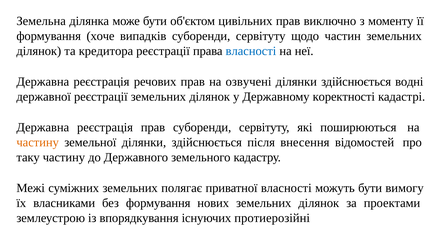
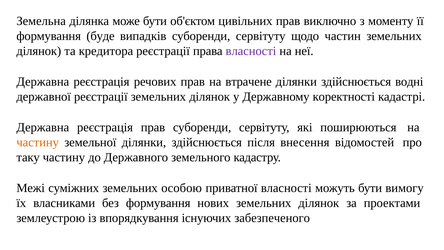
хоче: хоче -> буде (100, 36)
власності colour: blue -> purple (251, 51)
озвучені: озвучені -> втрачене (249, 81)
полягає: полягає -> особою (182, 188)
протиерозійні: протиерозійні -> забезпеченого (272, 218)
